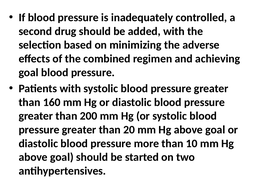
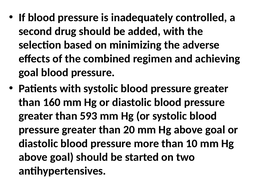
200: 200 -> 593 (89, 116)
